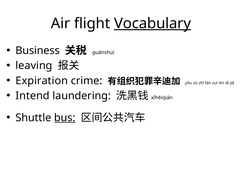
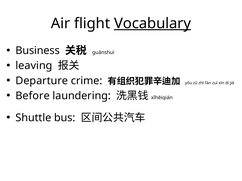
Expiration: Expiration -> Departure (42, 81)
Intend: Intend -> Before (33, 96)
bus underline: present -> none (65, 118)
